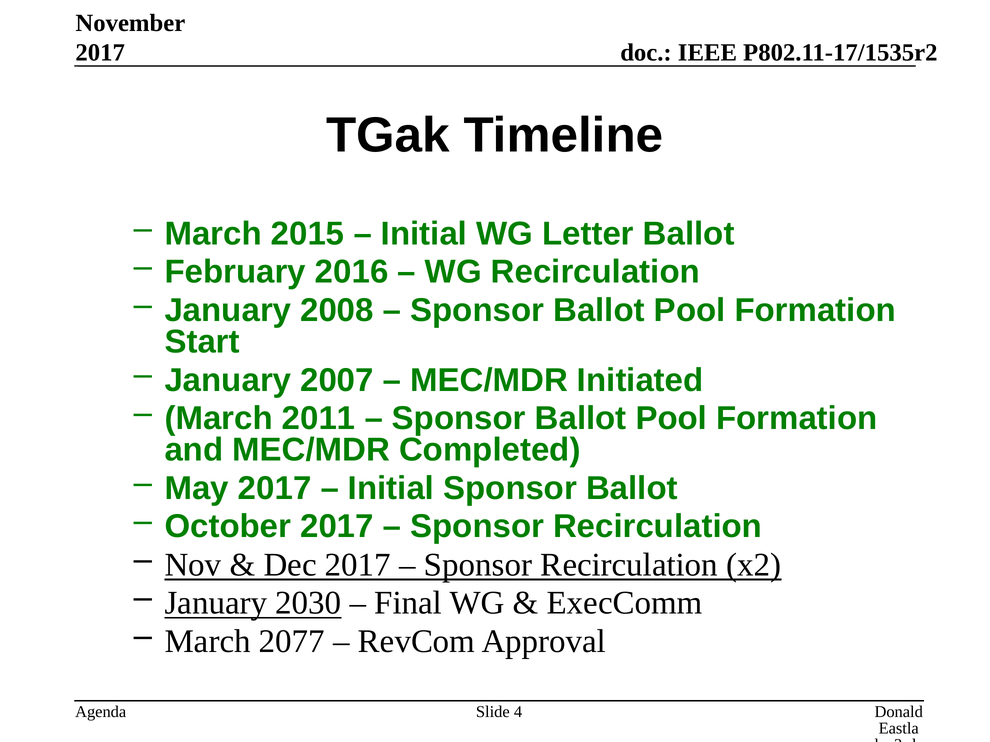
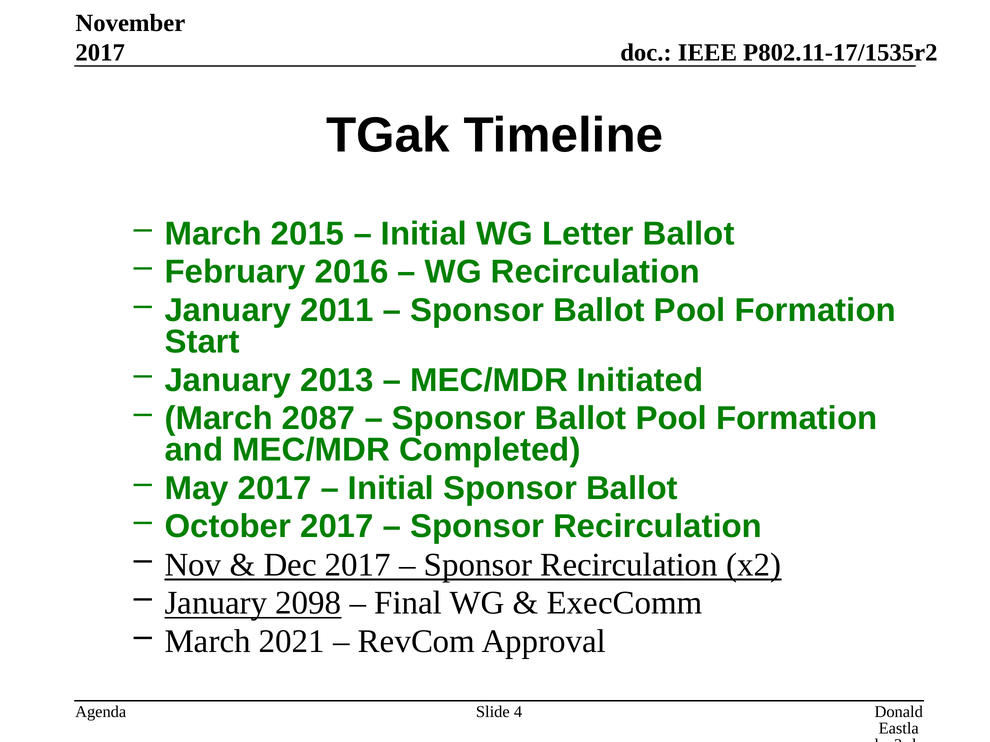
2008: 2008 -> 2011 (337, 310)
2007: 2007 -> 2013 (337, 380)
2011: 2011 -> 2087 (319, 419)
2030: 2030 -> 2098 (308, 603)
2077: 2077 -> 2021 (292, 642)
